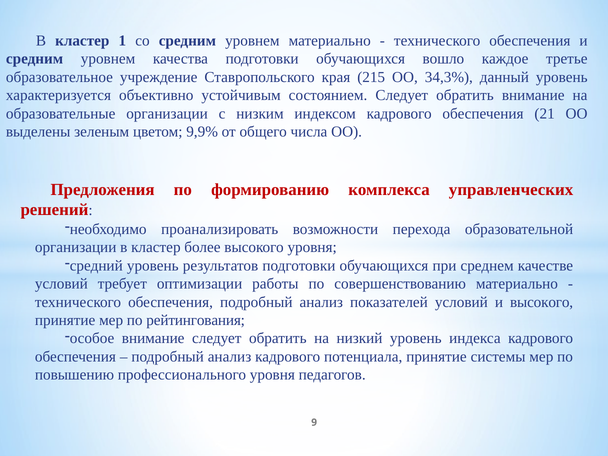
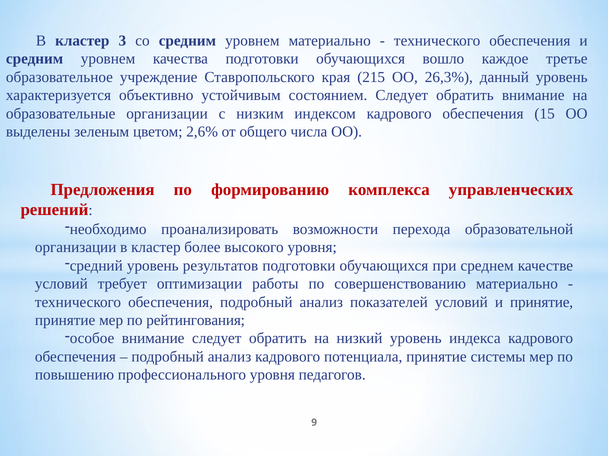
1: 1 -> 3 (122, 41)
34,3%: 34,3% -> 26,3% (449, 77)
21: 21 -> 15 (545, 114)
9,9%: 9,9% -> 2,6% (202, 132)
и высокого: высокого -> принятие (542, 302)
